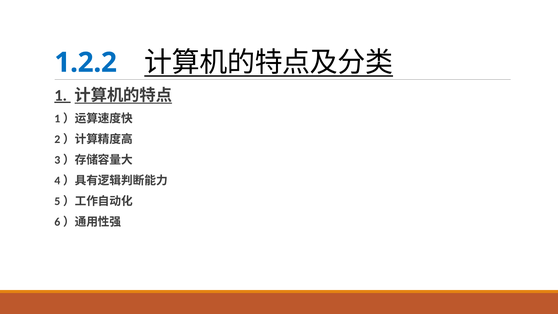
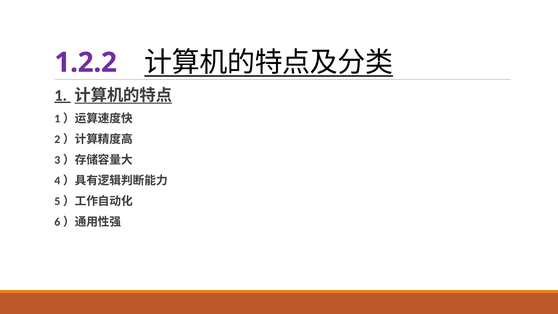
1.2.2 colour: blue -> purple (86, 63)
